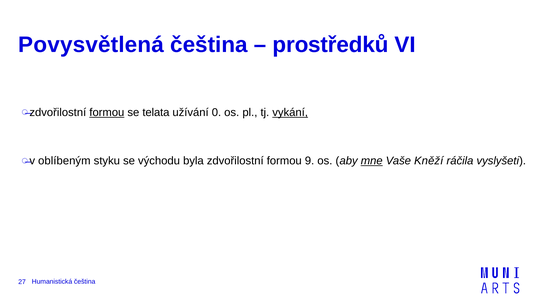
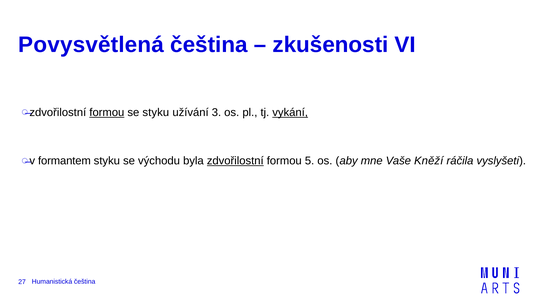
prostředků: prostředků -> zkušenosti (330, 45)
se telata: telata -> styku (156, 113)
0: 0 -> 3 (216, 113)
oblíbeným: oblíbeným -> formantem (64, 161)
zdvořilostní underline: none -> present (235, 161)
9: 9 -> 5 (310, 161)
mne underline: present -> none (372, 161)
